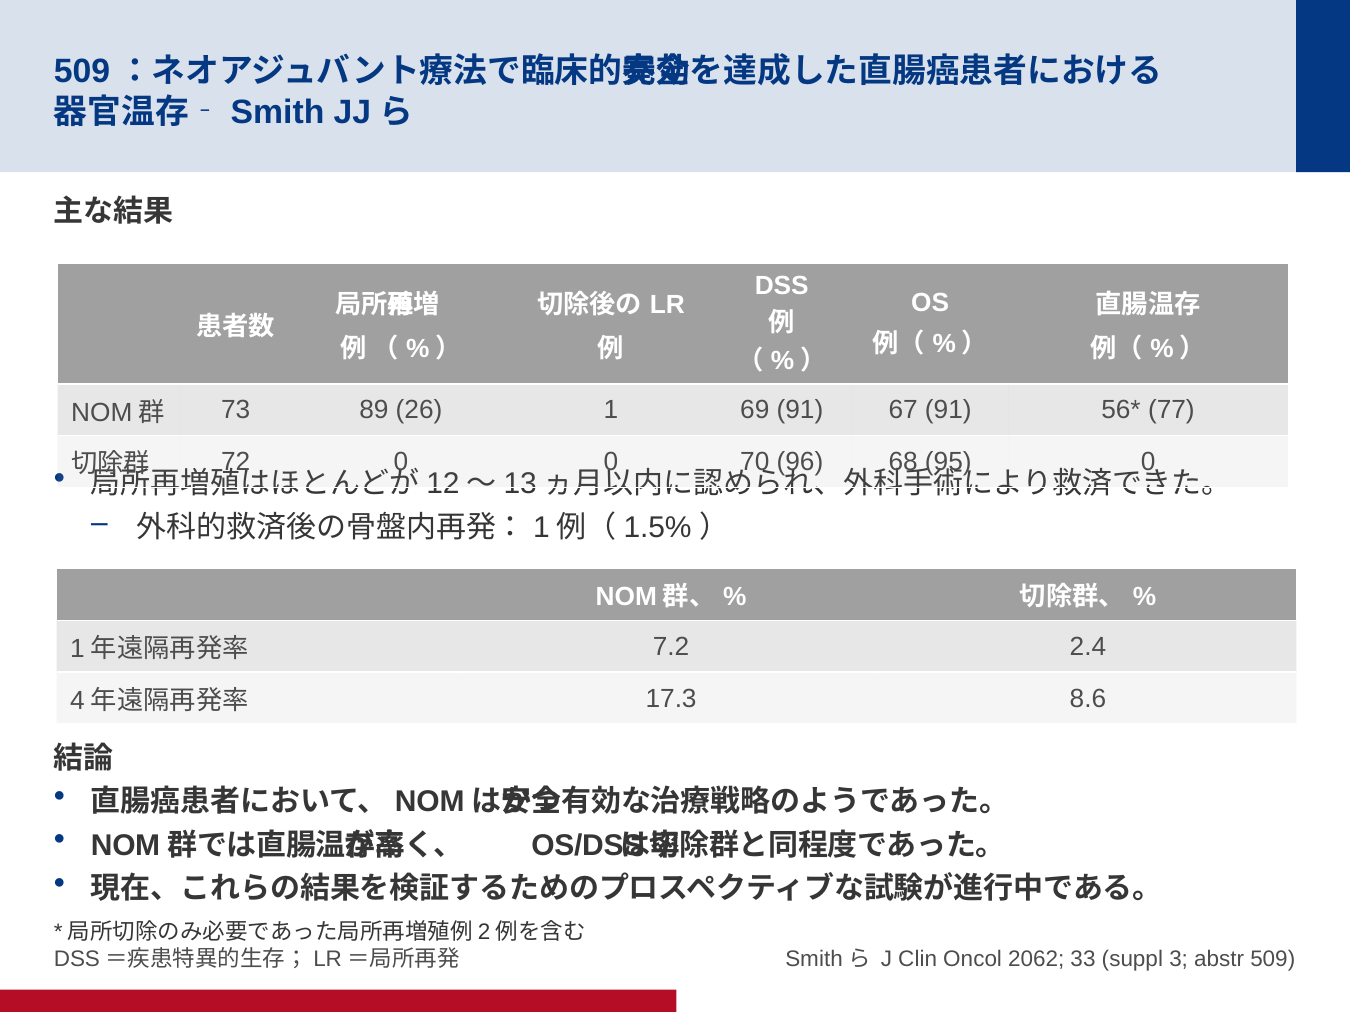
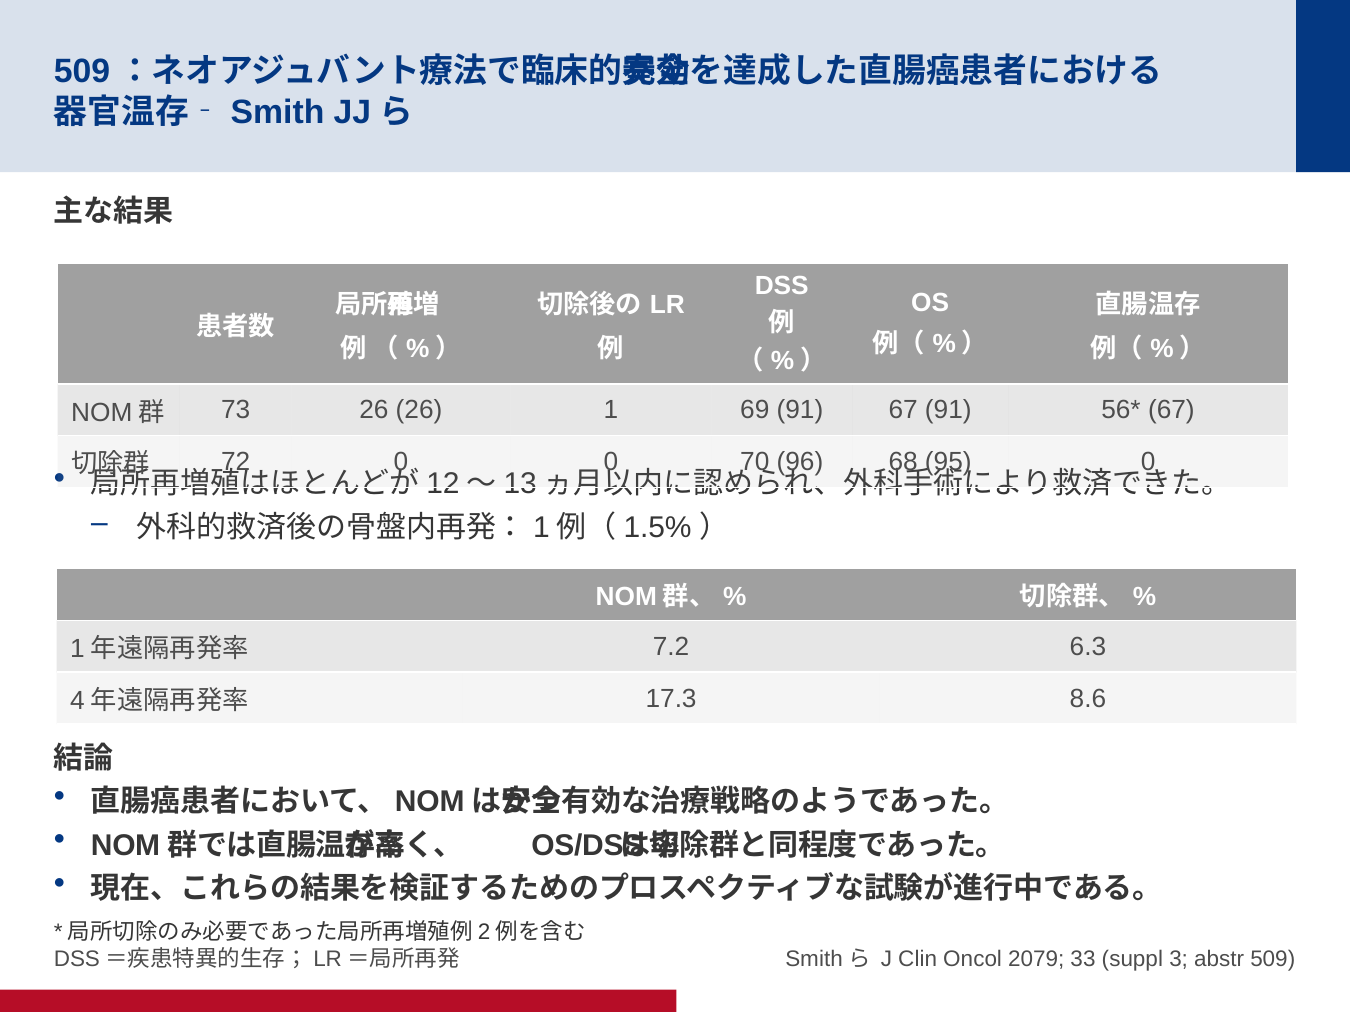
73 89: 89 -> 26 (374, 410)
77: 77 -> 67 (1171, 410)
2.4: 2.4 -> 6.3 (1088, 647)
2062: 2062 -> 2079 (1036, 960)
